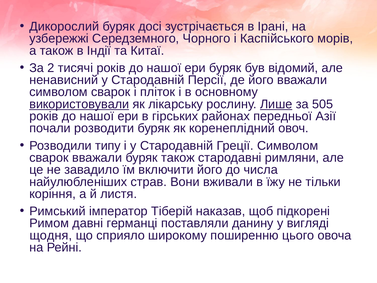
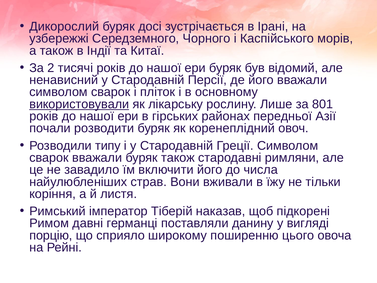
Лише underline: present -> none (276, 104)
505: 505 -> 801 (323, 104)
щодня: щодня -> порцію (51, 235)
